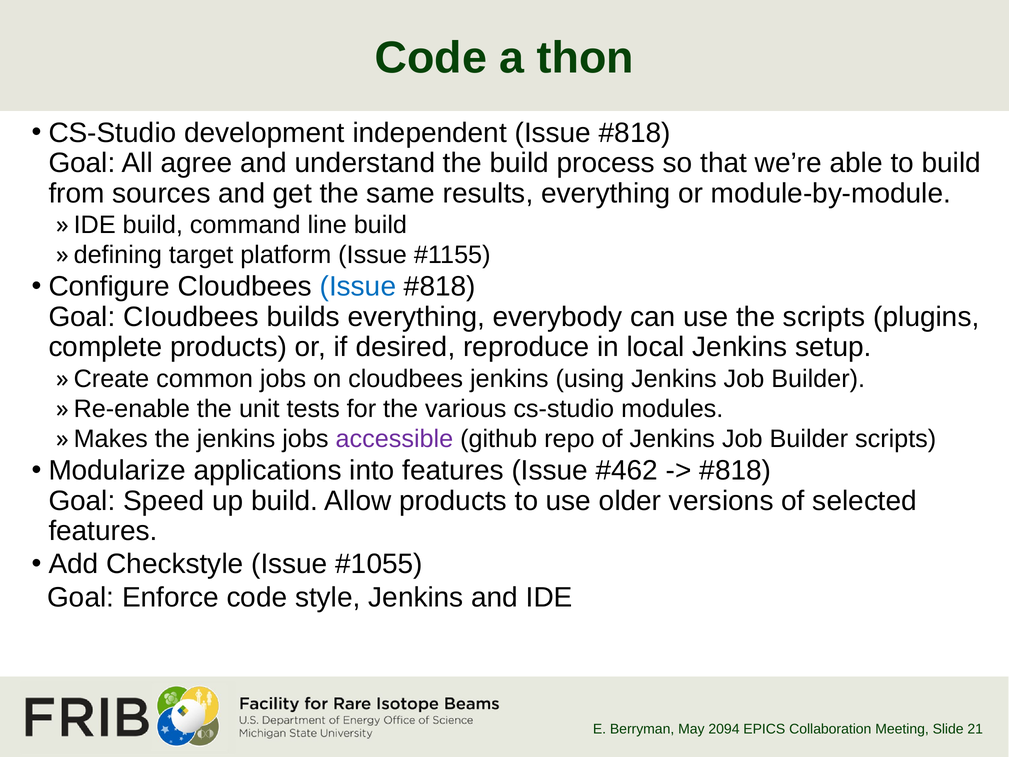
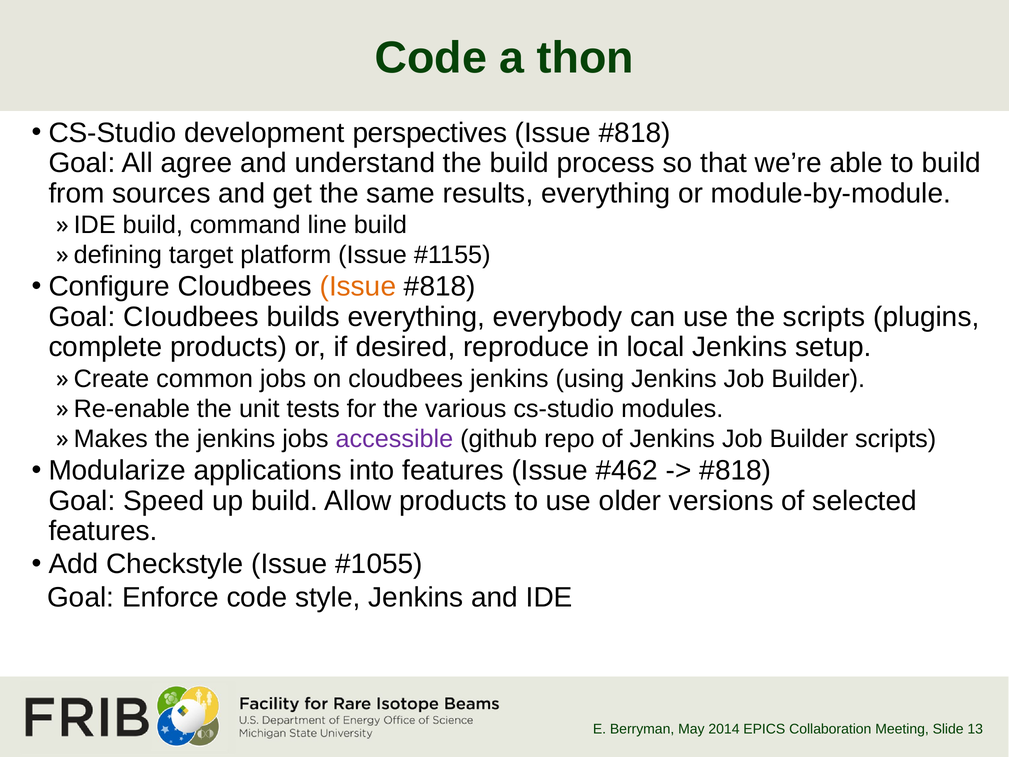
independent: independent -> perspectives (430, 133)
Issue colour: blue -> orange (358, 286)
2094: 2094 -> 2014 (724, 729)
21: 21 -> 13 (975, 729)
